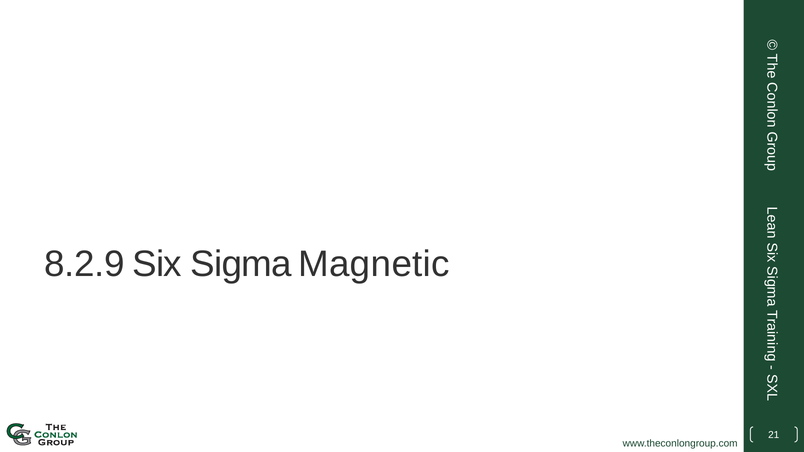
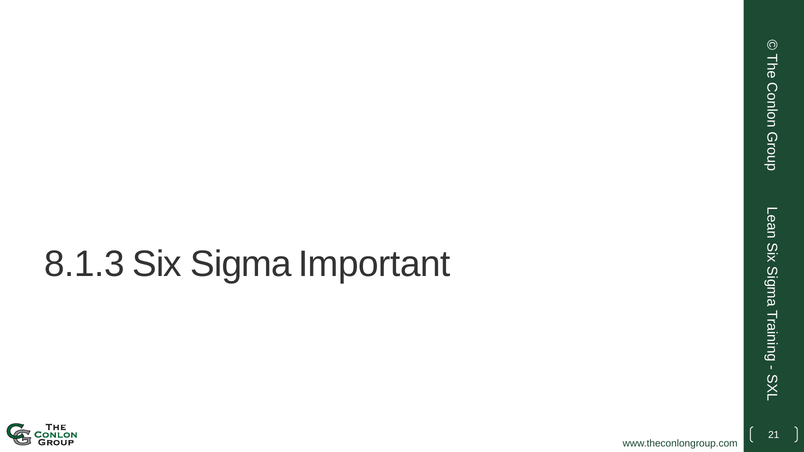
8.2.9: 8.2.9 -> 8.1.3 (85, 264)
Magnetic: Magnetic -> Important (374, 264)
